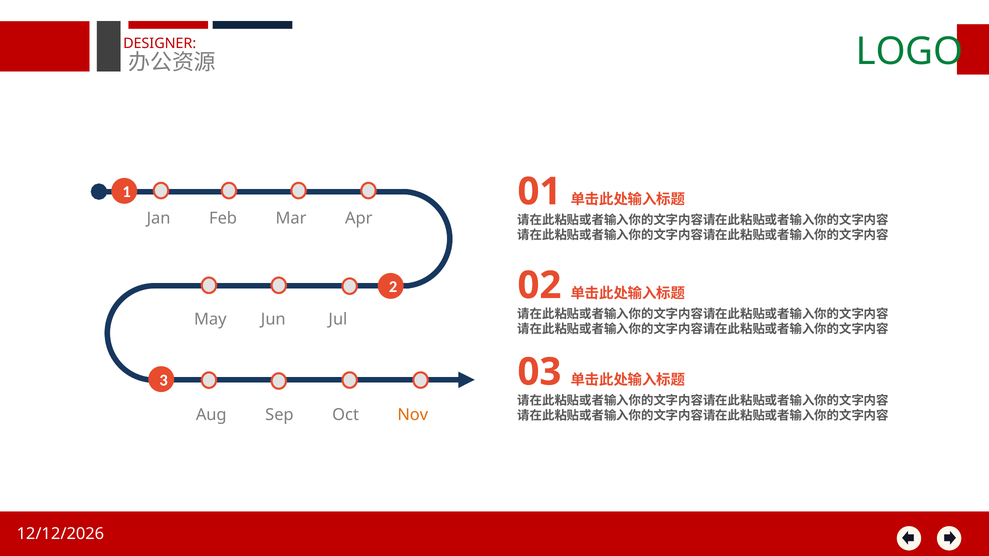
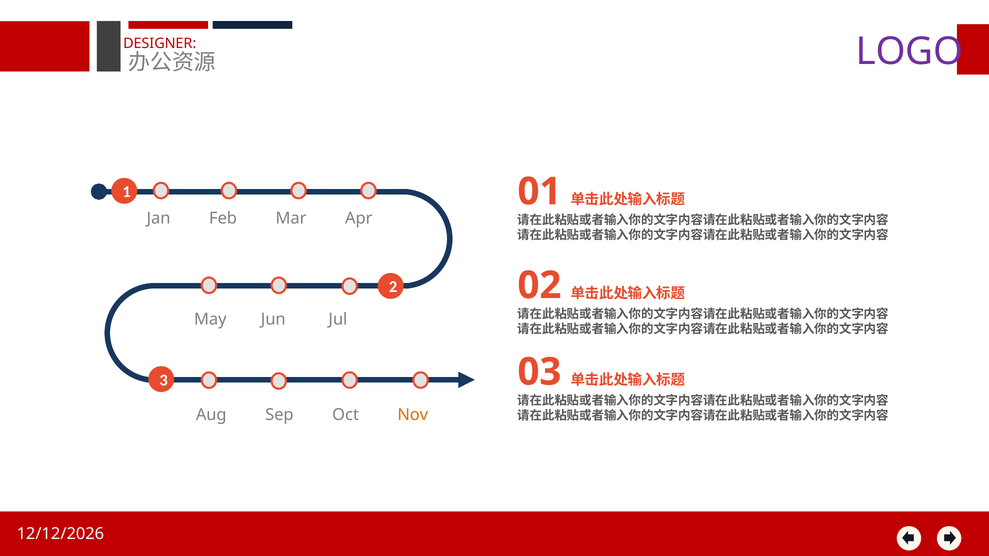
LOGO colour: green -> purple (910, 52)
